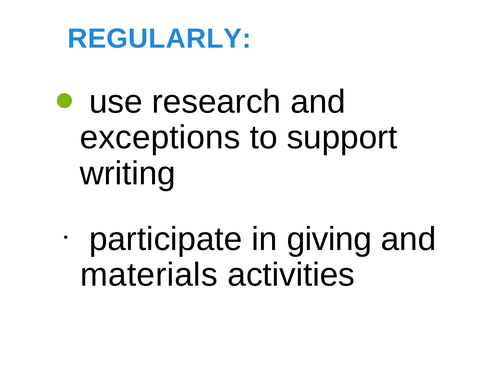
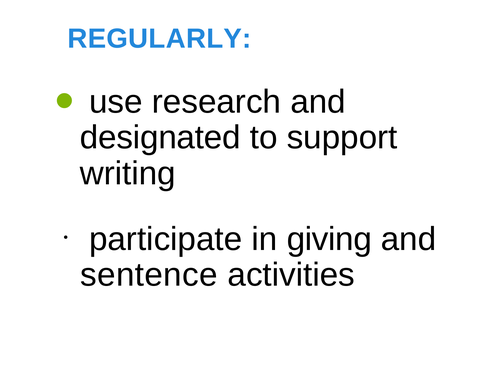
exceptions: exceptions -> designated (160, 138)
materials: materials -> sentence (149, 275)
